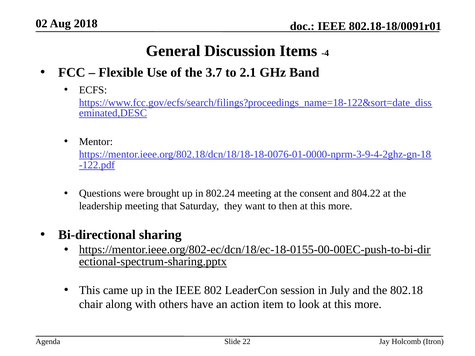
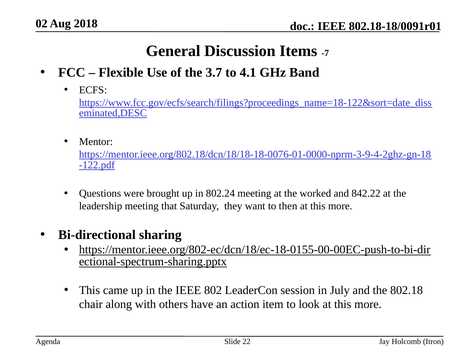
-4: -4 -> -7 (325, 53)
2.1: 2.1 -> 4.1 (248, 73)
consent: consent -> worked (315, 194)
804.22: 804.22 -> 842.22 (366, 194)
